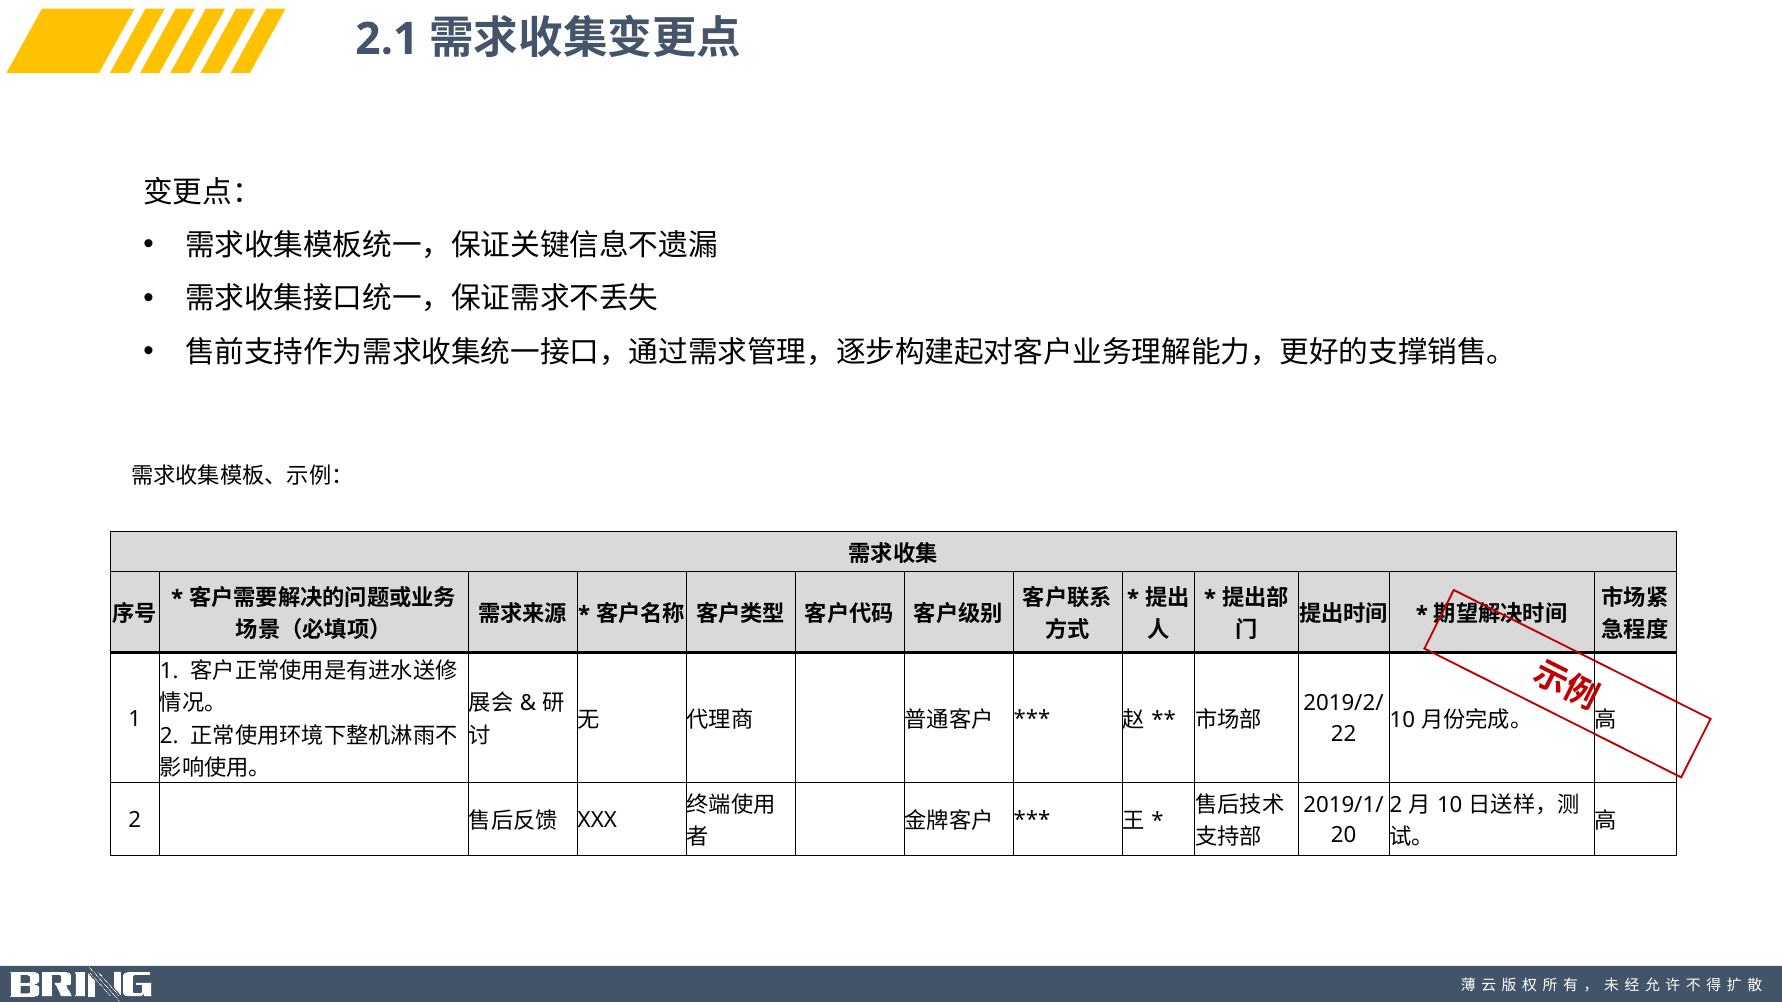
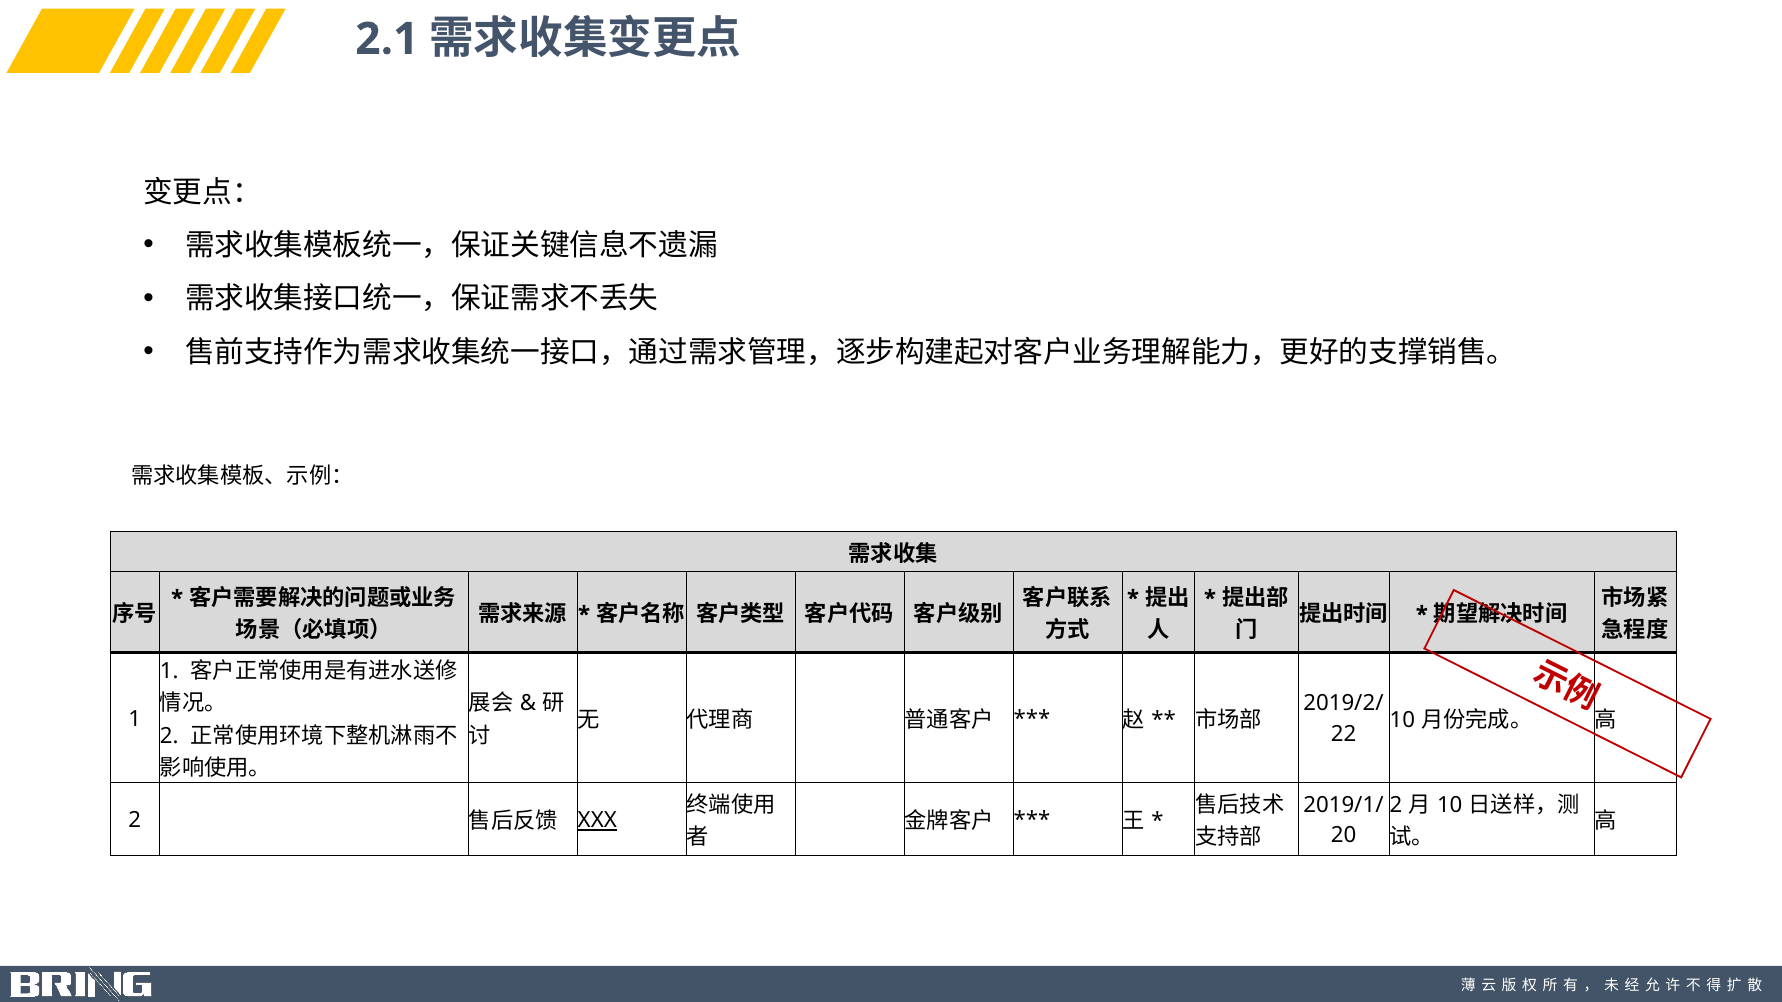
XXX underline: none -> present (597, 821)
